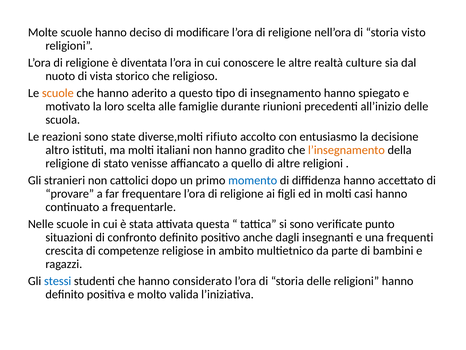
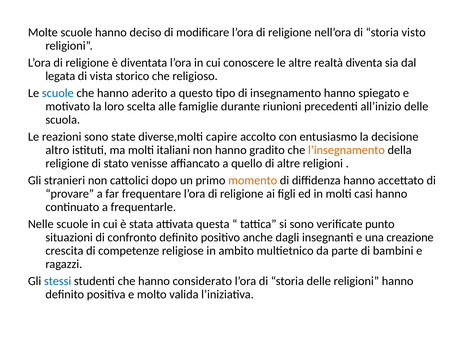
culture: culture -> diventa (364, 63)
nuoto: nuoto -> legata (60, 76)
scuole colour: orange -> blue (58, 93)
rifiuto: rifiuto -> capire (222, 137)
momento colour: blue -> orange (253, 180)
frequenti: frequenti -> creazione (410, 237)
